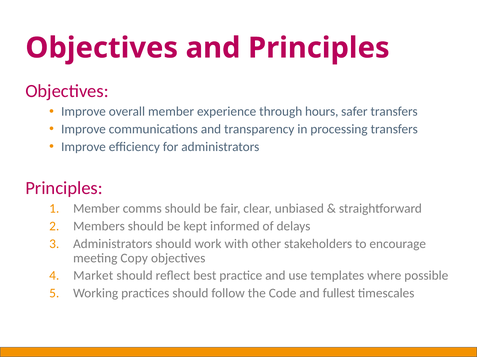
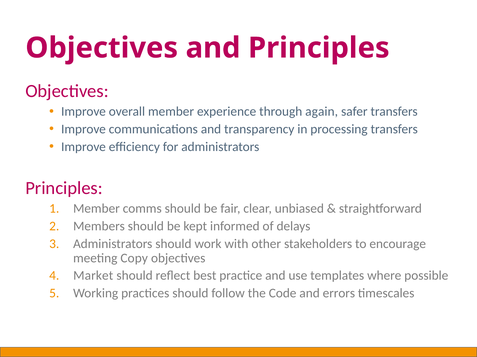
hours: hours -> again (322, 112)
fullest: fullest -> errors (339, 294)
